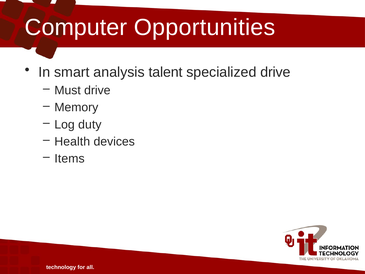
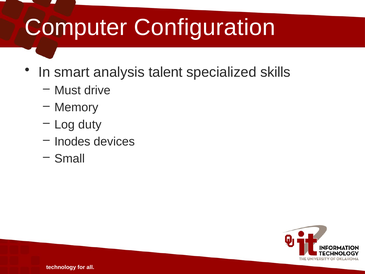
Opportunities: Opportunities -> Configuration (205, 27)
specialized drive: drive -> skills (275, 72)
Health: Health -> Inodes (72, 141)
Items: Items -> Small (70, 158)
